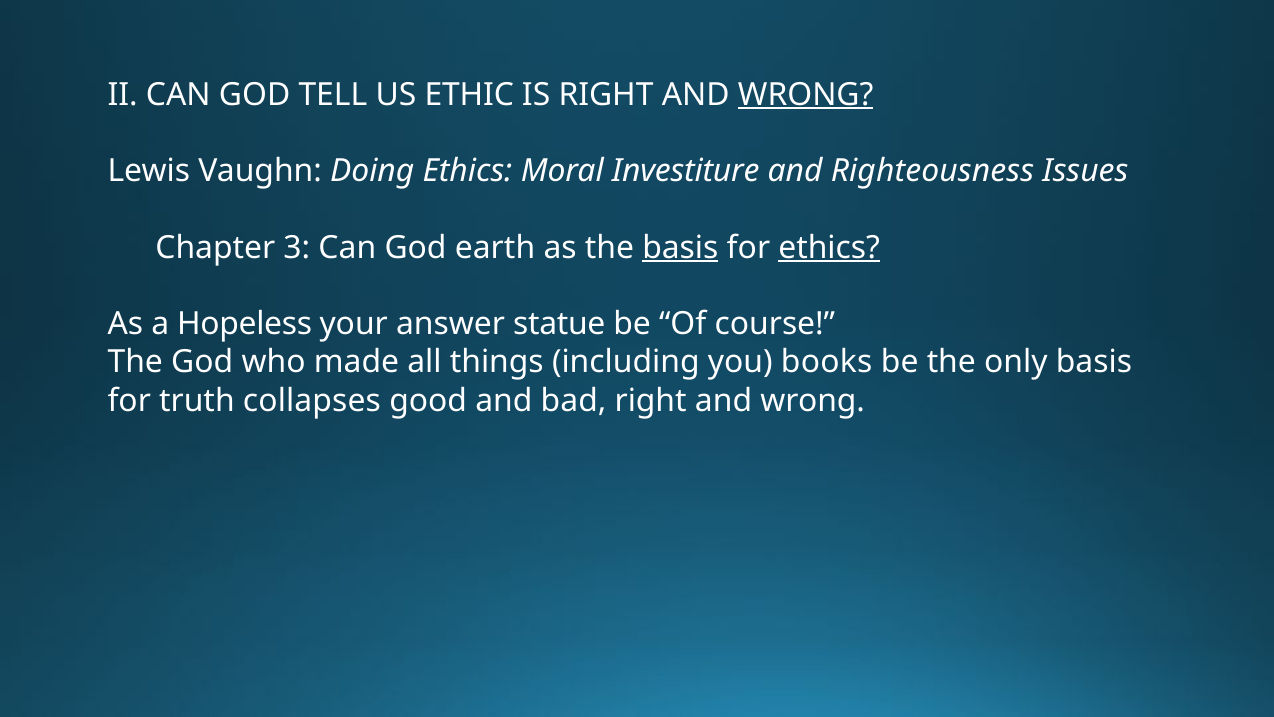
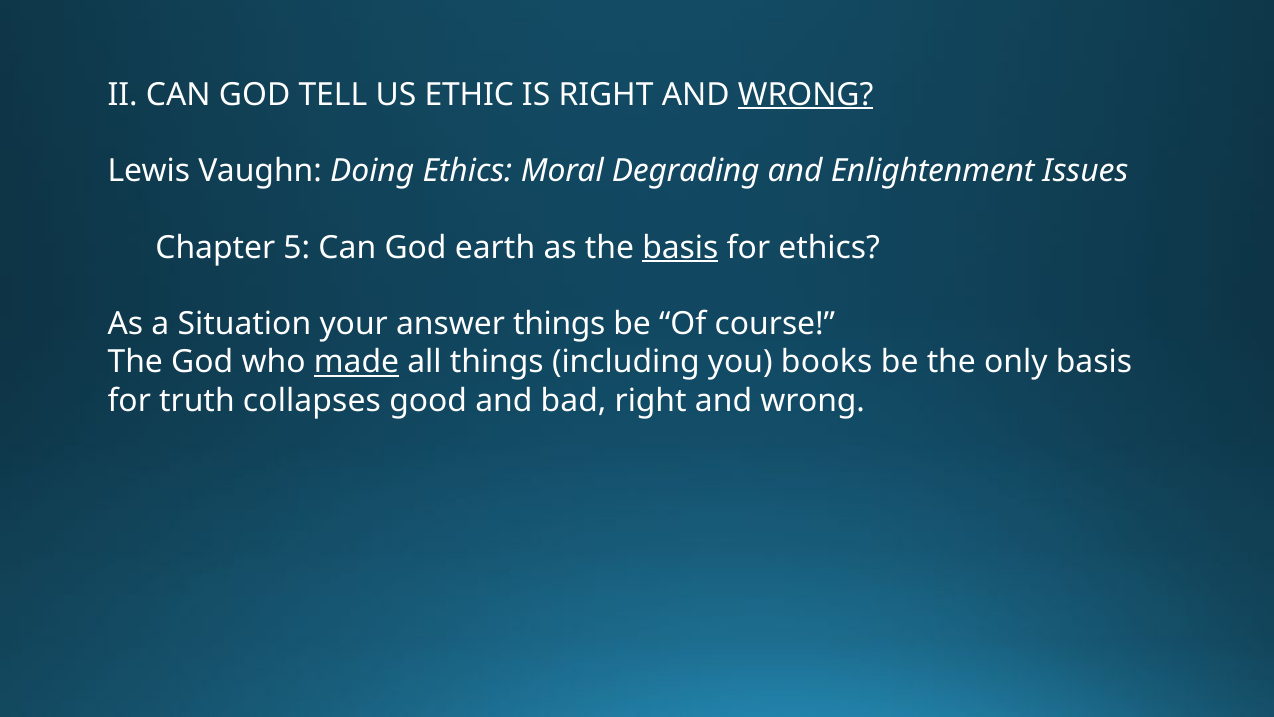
Investiture: Investiture -> Degrading (686, 171)
Righteousness: Righteousness -> Enlightenment (933, 171)
3: 3 -> 5 (297, 248)
ethics underline: present -> none (829, 248)
Hopeless: Hopeless -> Situation (244, 324)
answer statue: statue -> things (559, 324)
made underline: none -> present (356, 362)
